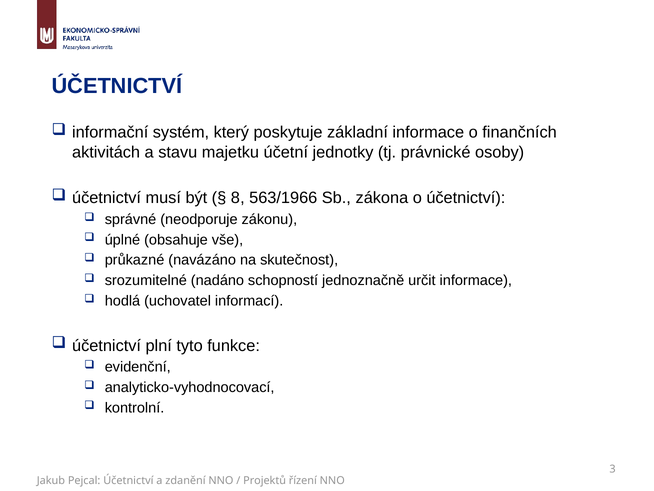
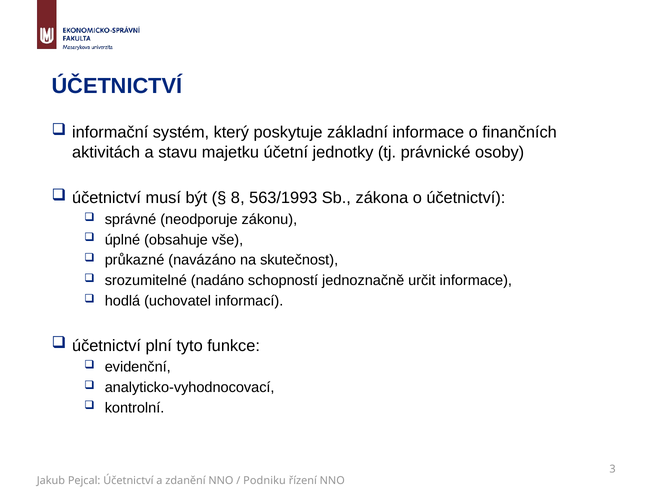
563/1966: 563/1966 -> 563/1993 (283, 198)
Projektů: Projektů -> Podniku (265, 480)
